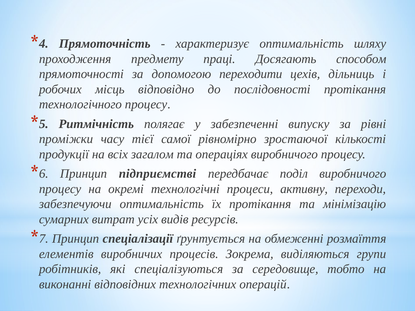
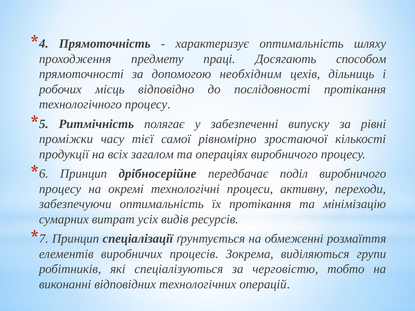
переходити: переходити -> необхідним (251, 74)
підприємстві: підприємстві -> дрібносерійне (157, 174)
середовище: середовище -> черговістю (285, 269)
